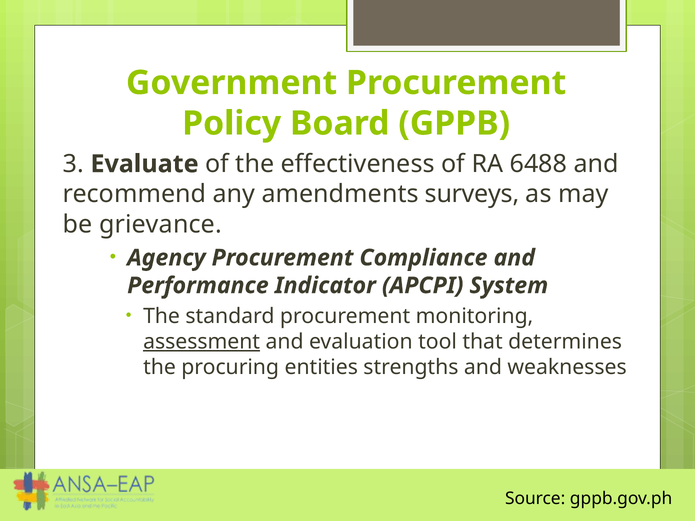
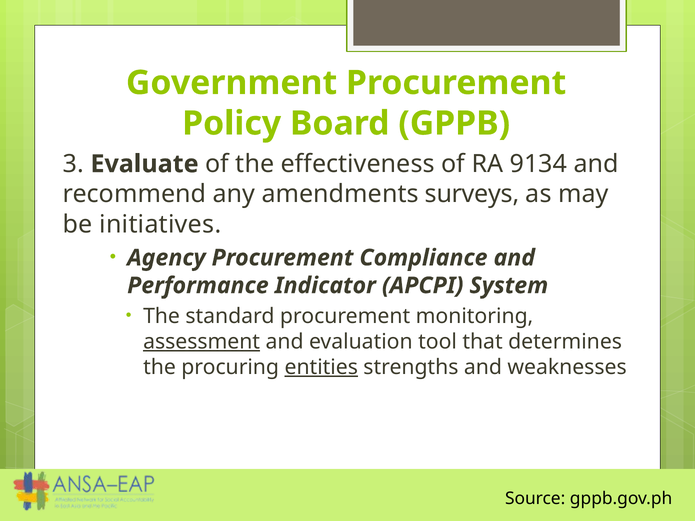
6488: 6488 -> 9134 (538, 164)
grievance: grievance -> initiatives (160, 224)
entities underline: none -> present (321, 367)
